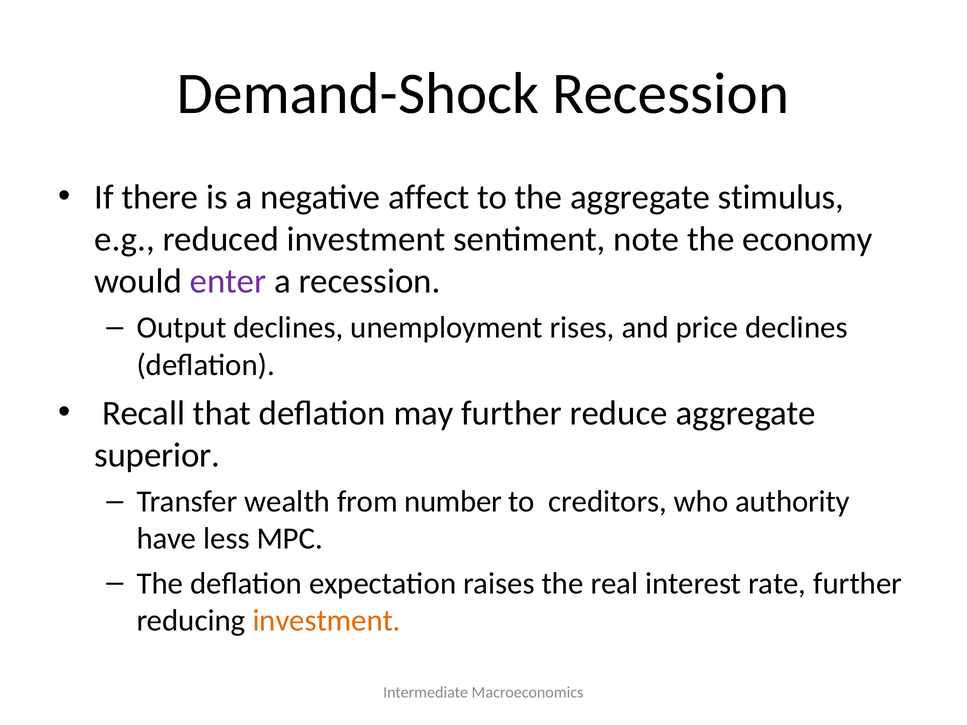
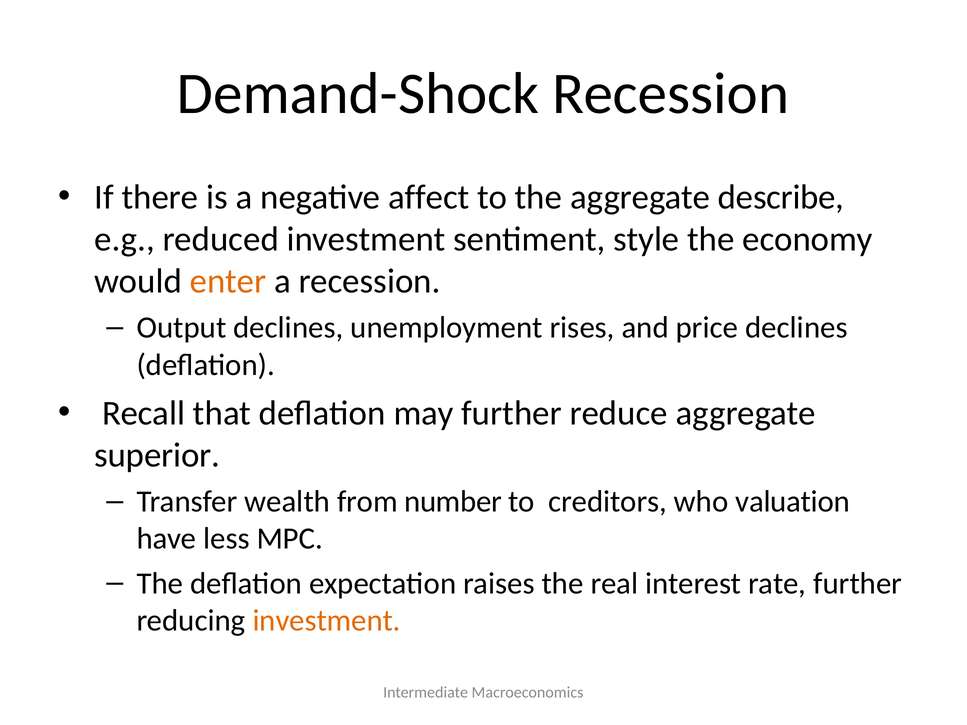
stimulus: stimulus -> describe (781, 197)
note: note -> style (646, 239)
enter colour: purple -> orange (228, 281)
authority: authority -> valuation (793, 502)
